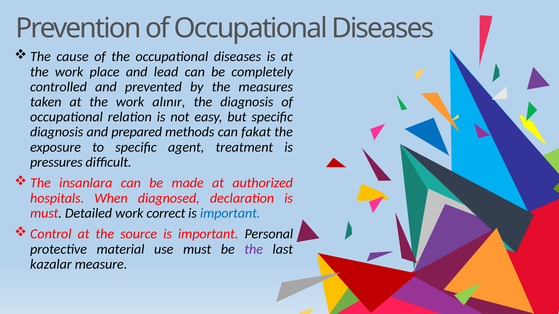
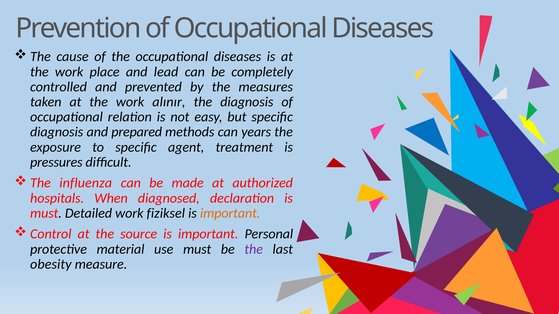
fakat: fakat -> years (256, 132)
insanlara: insanlara -> influenza (86, 183)
correct: correct -> fiziksel (166, 213)
important colour: blue -> orange (230, 213)
kazalar: kazalar -> obesity (51, 265)
